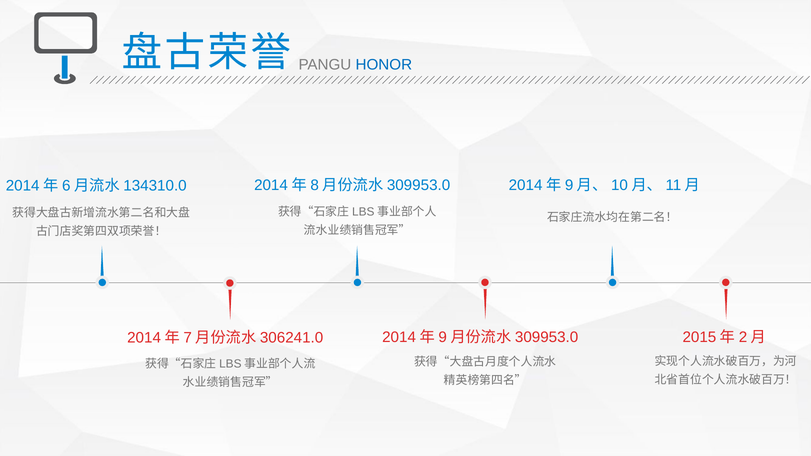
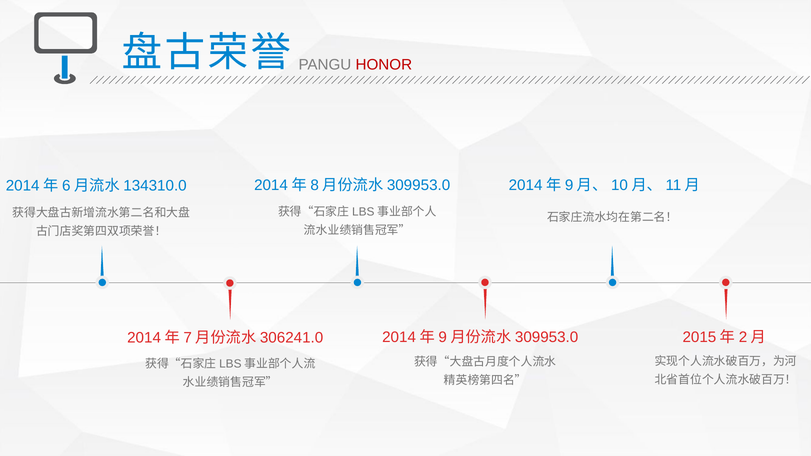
HONOR colour: blue -> red (384, 65)
